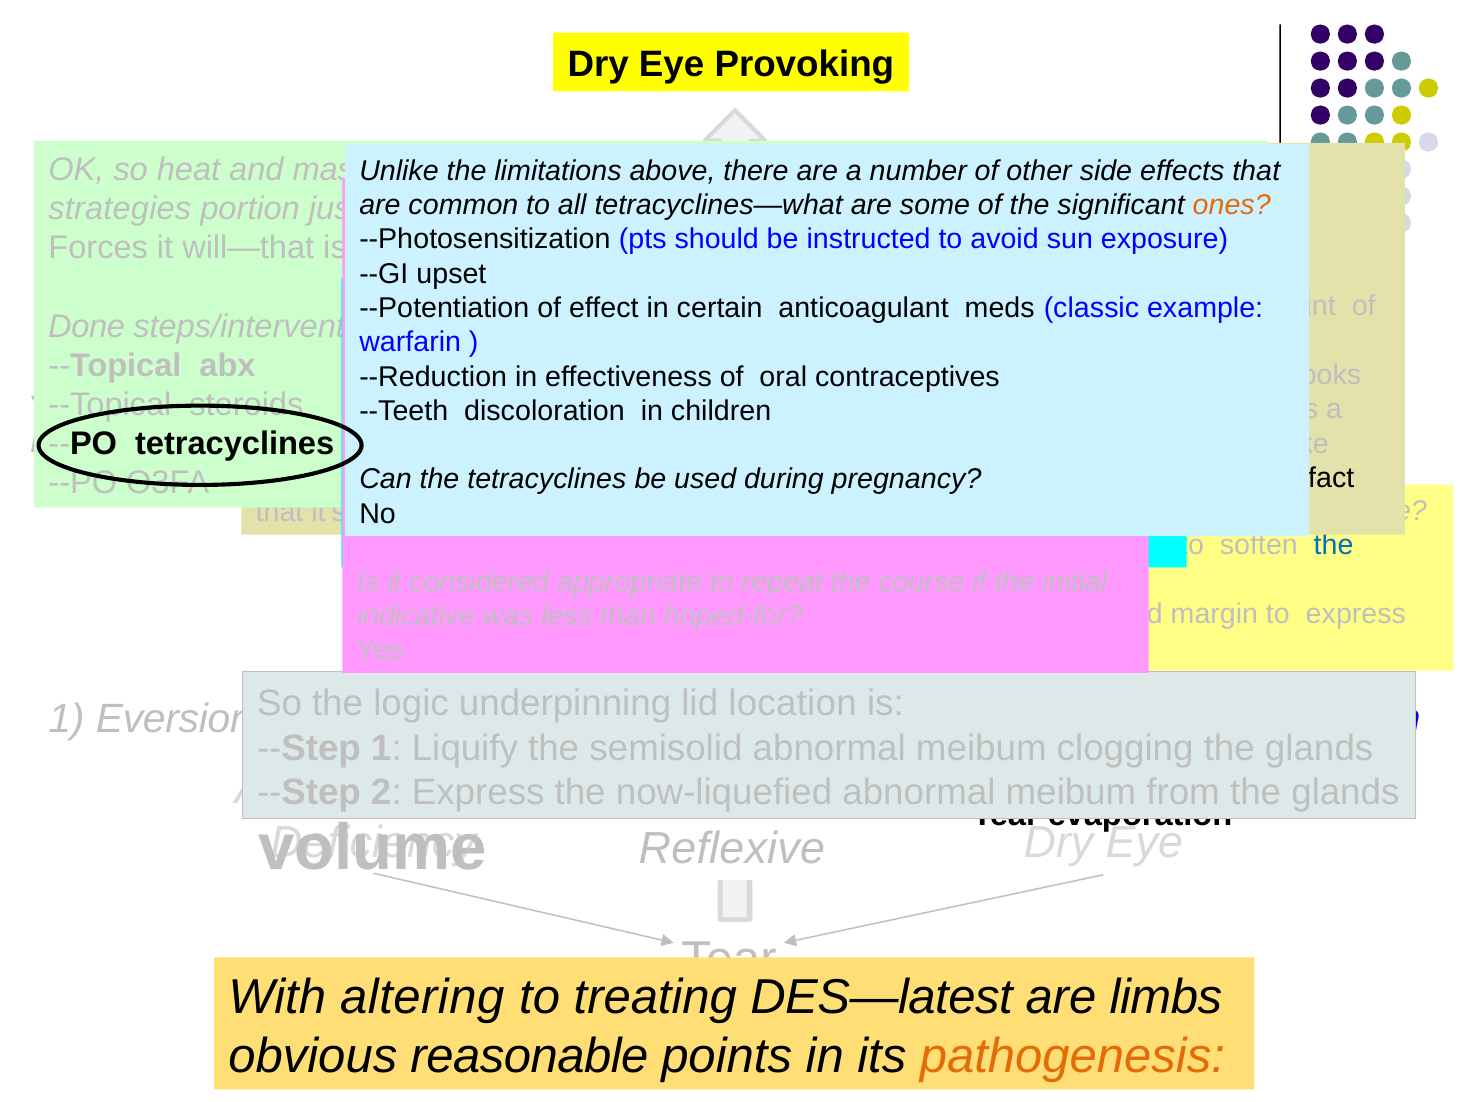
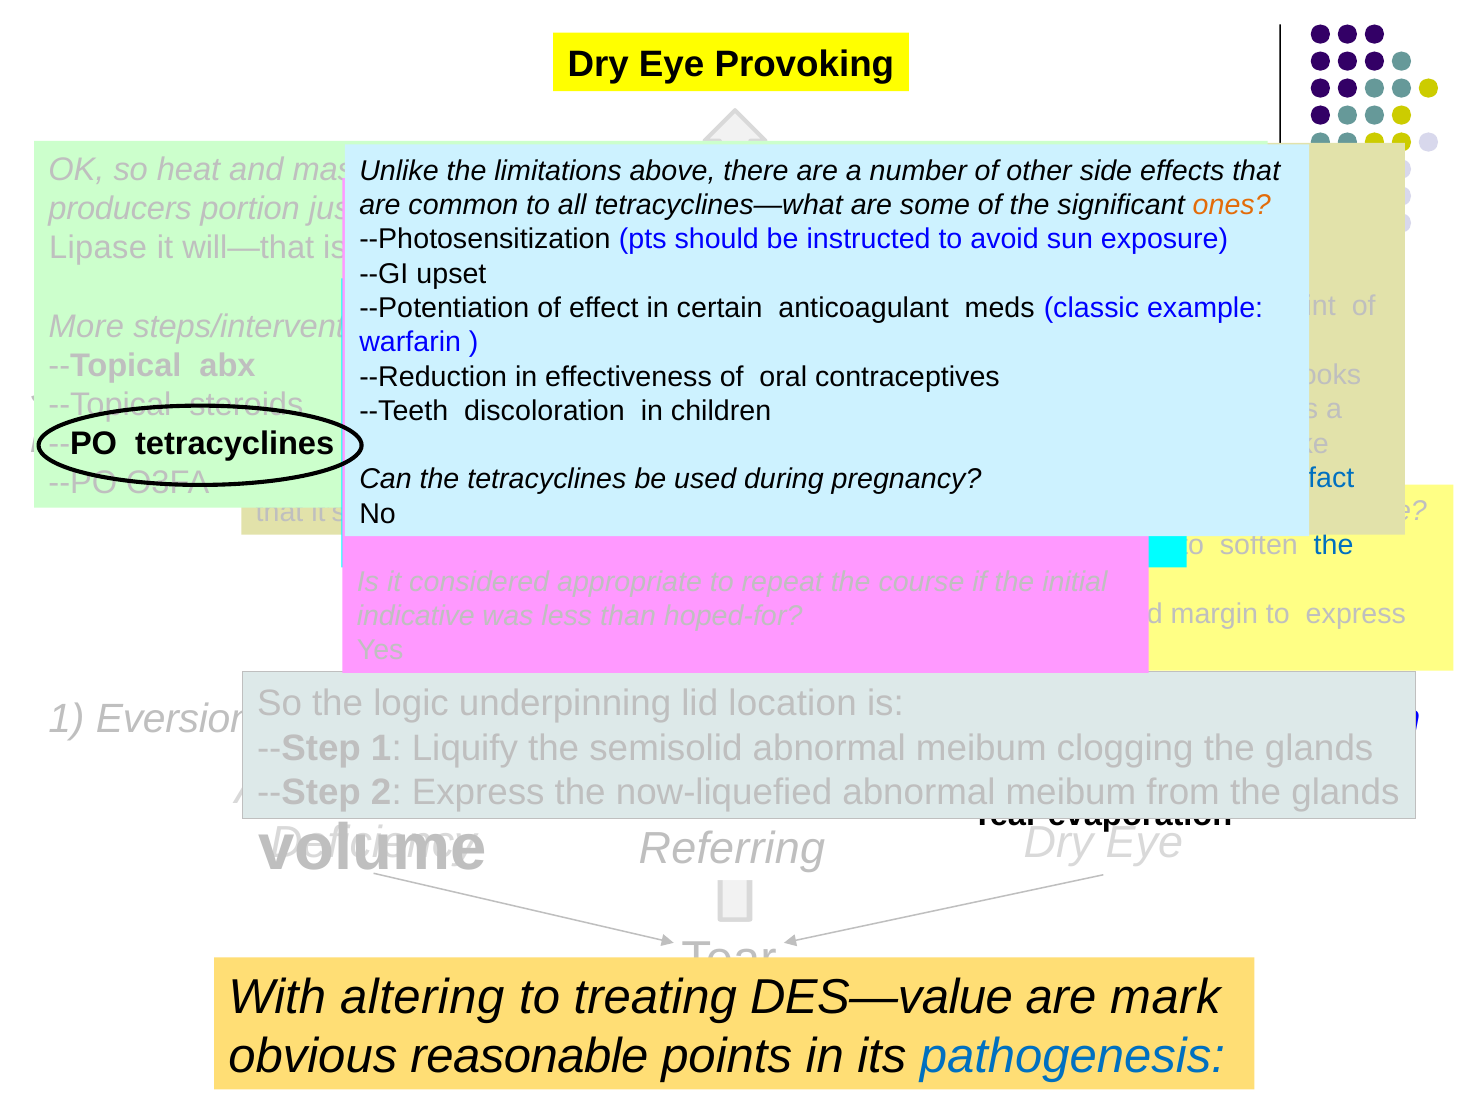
strategies: strategies -> producers (120, 209)
Forces: Forces -> Lipase (98, 248)
Done: Done -> More (86, 327)
fact colour: black -> blue (1331, 478)
Reflexive: Reflexive -> Referring (732, 849)
DES—latest: DES—latest -> DES—value (881, 998)
limbs: limbs -> mark (1165, 998)
pathogenesis colour: orange -> blue (1072, 1057)
